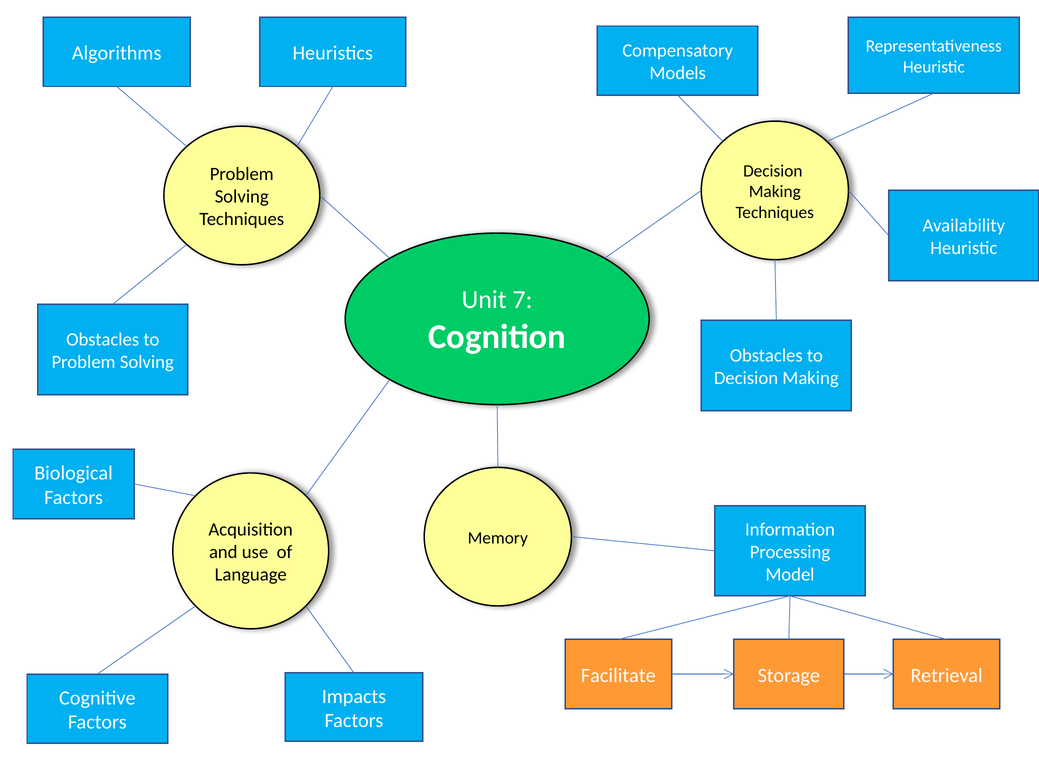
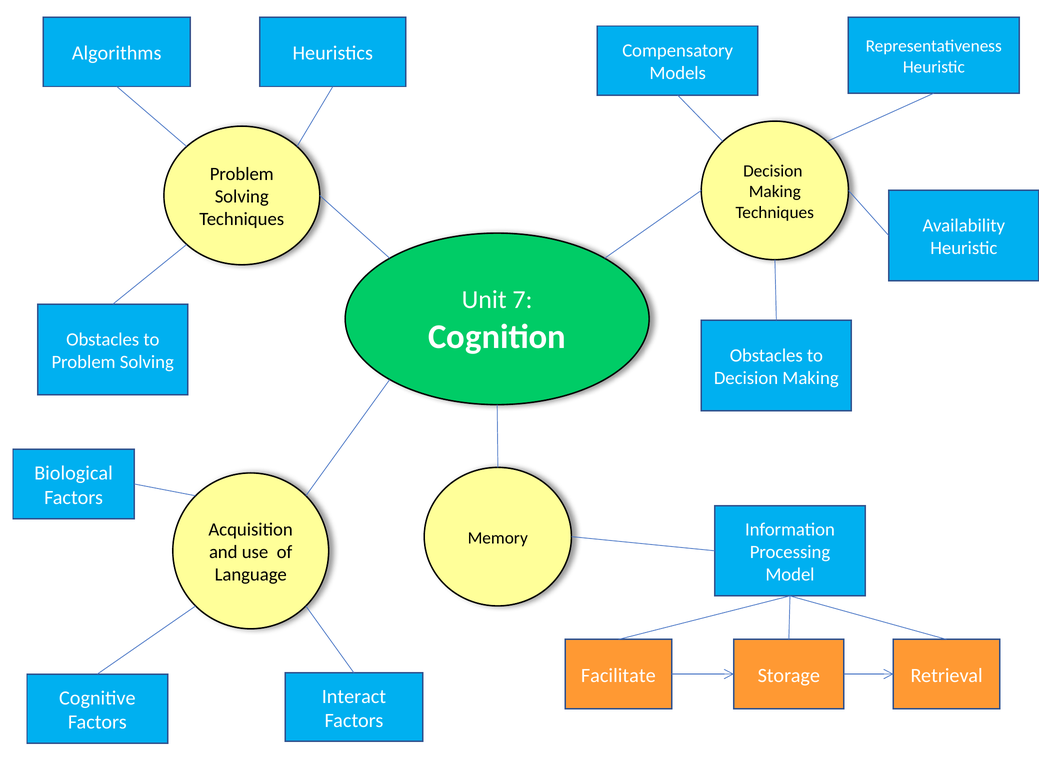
Impacts: Impacts -> Interact (354, 697)
